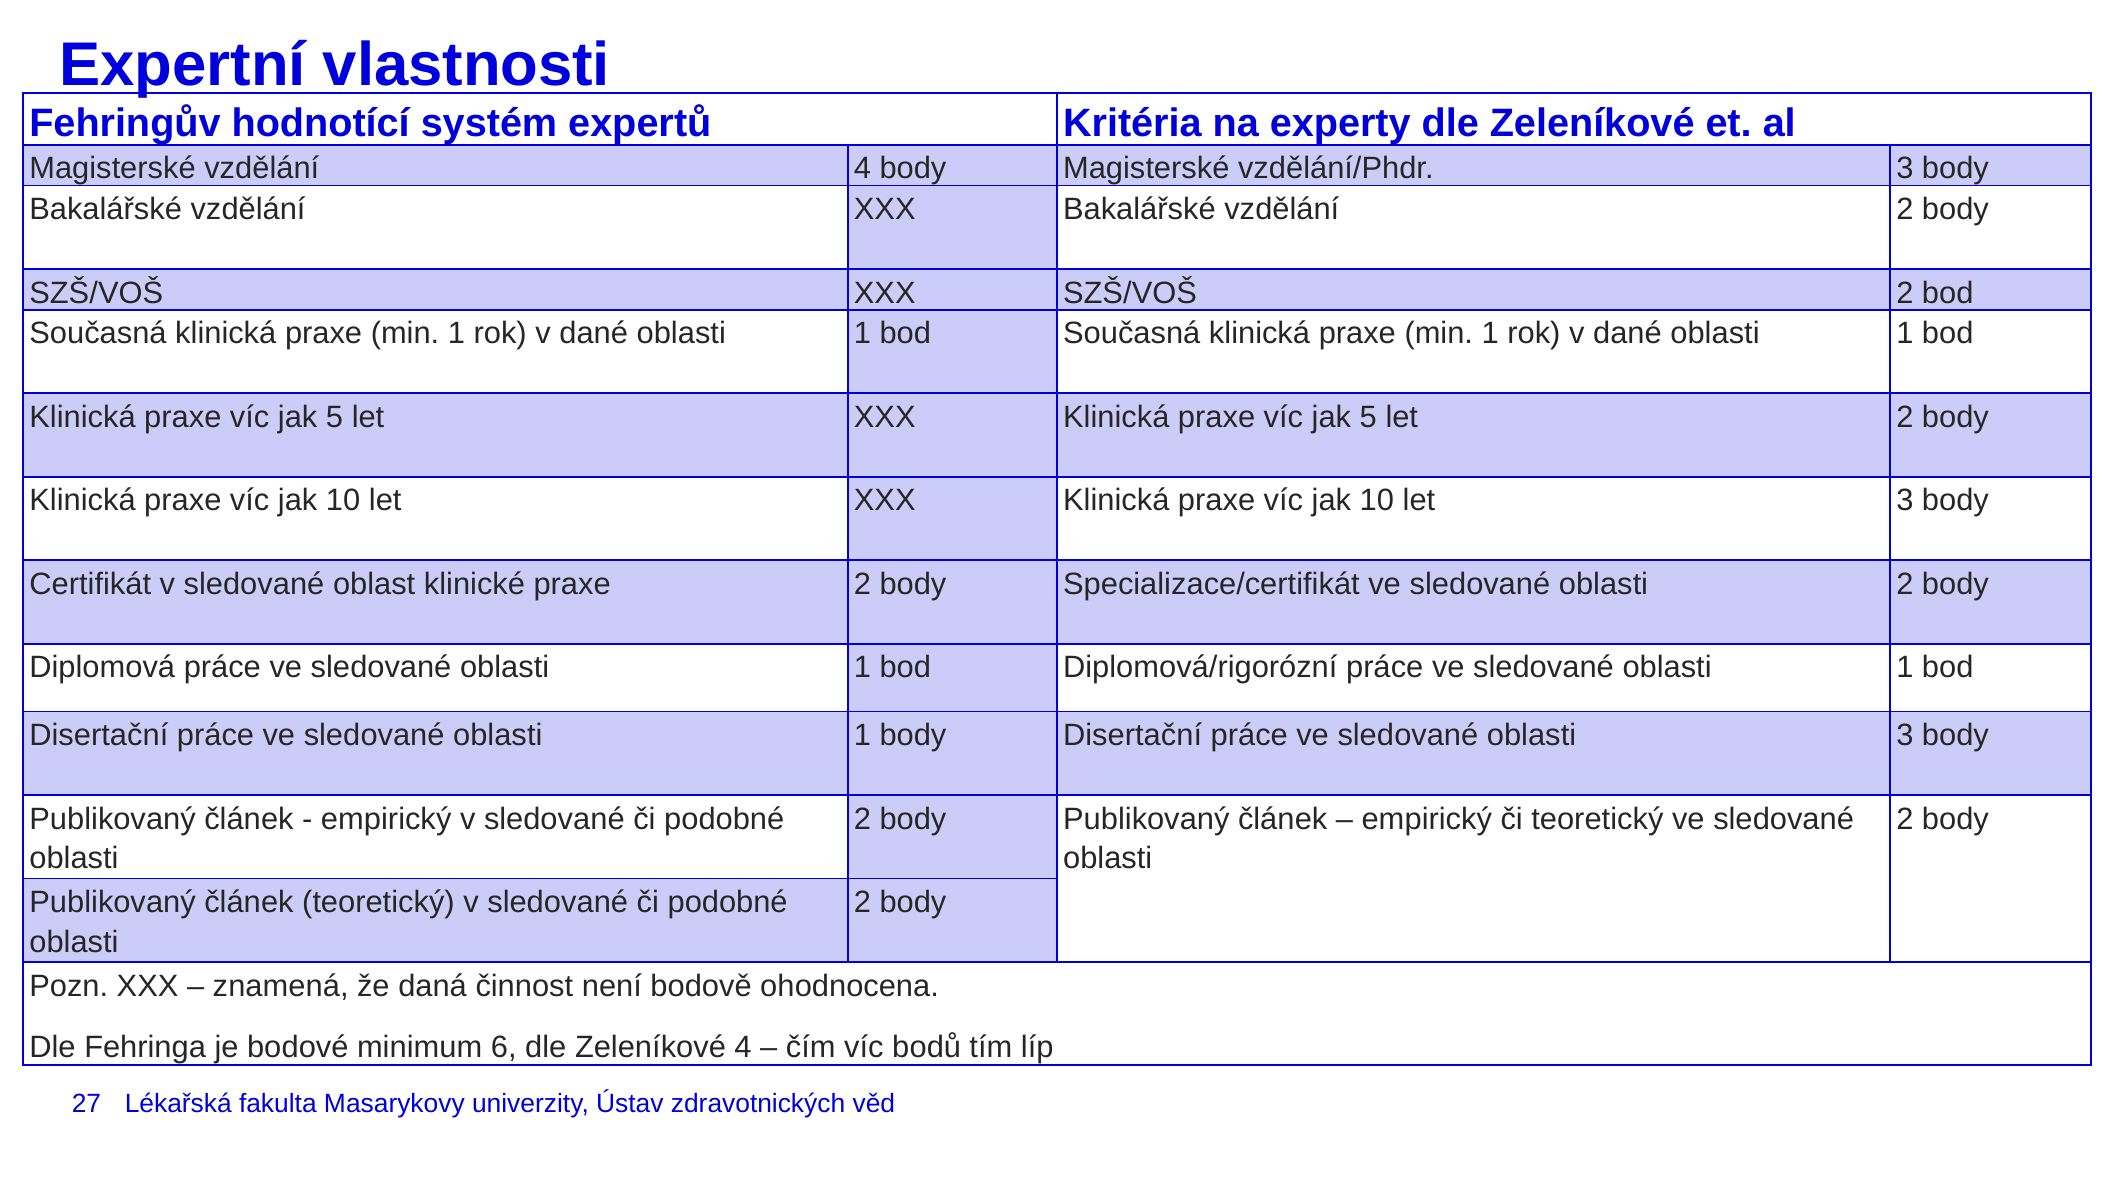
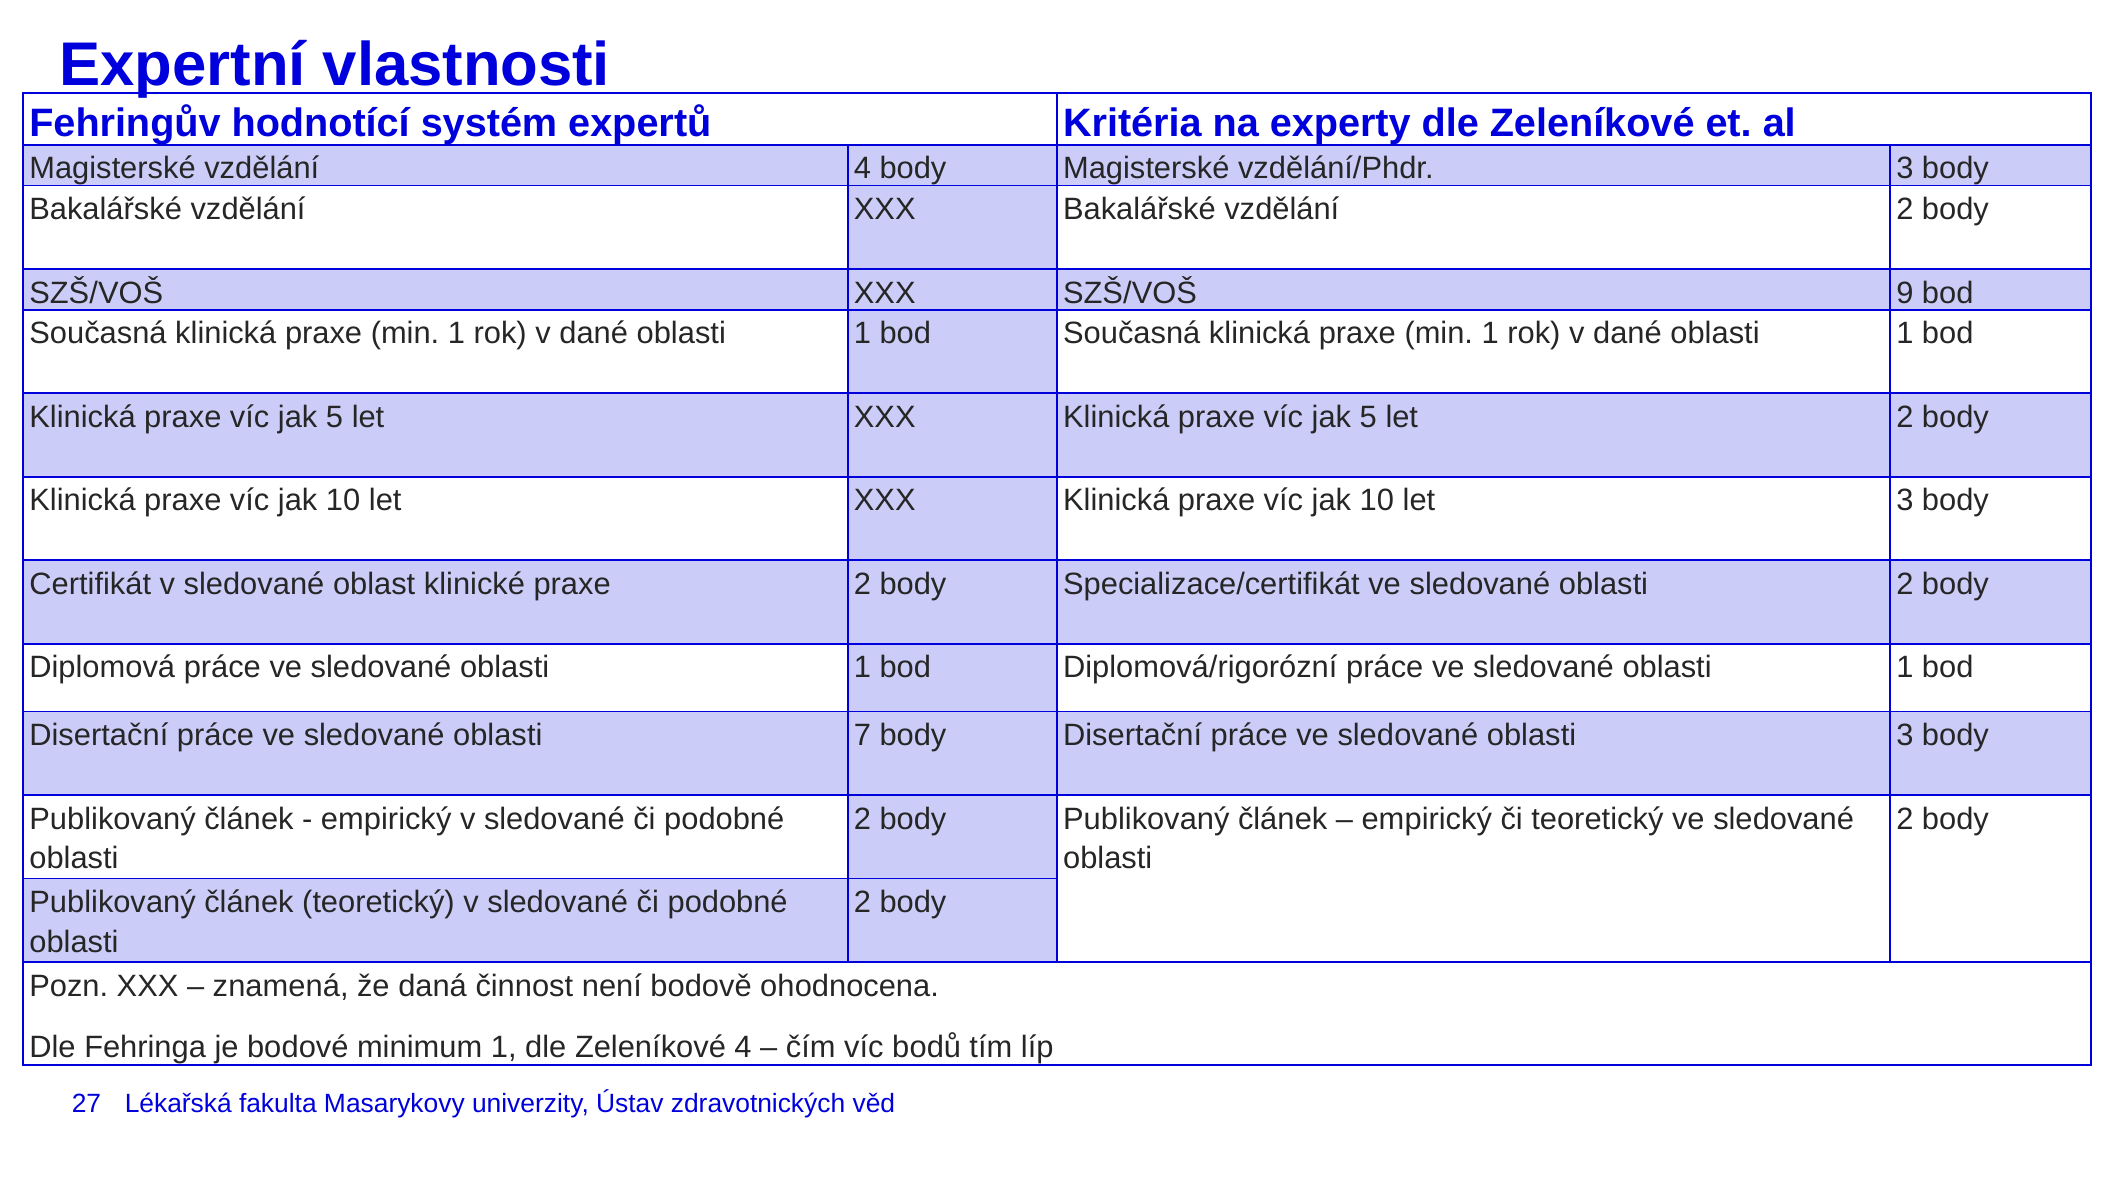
SZŠ/VOŠ 2: 2 -> 9 (1905, 293)
1: 1 -> 7 (862, 735)
minimum 6: 6 -> 1 (504, 1048)
